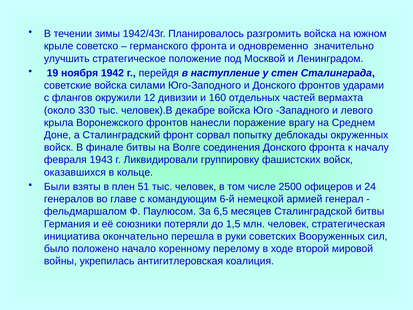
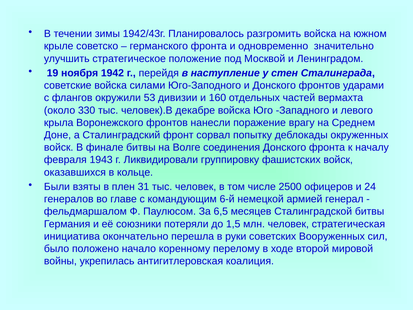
12: 12 -> 53 (150, 98)
51: 51 -> 31 (143, 187)
